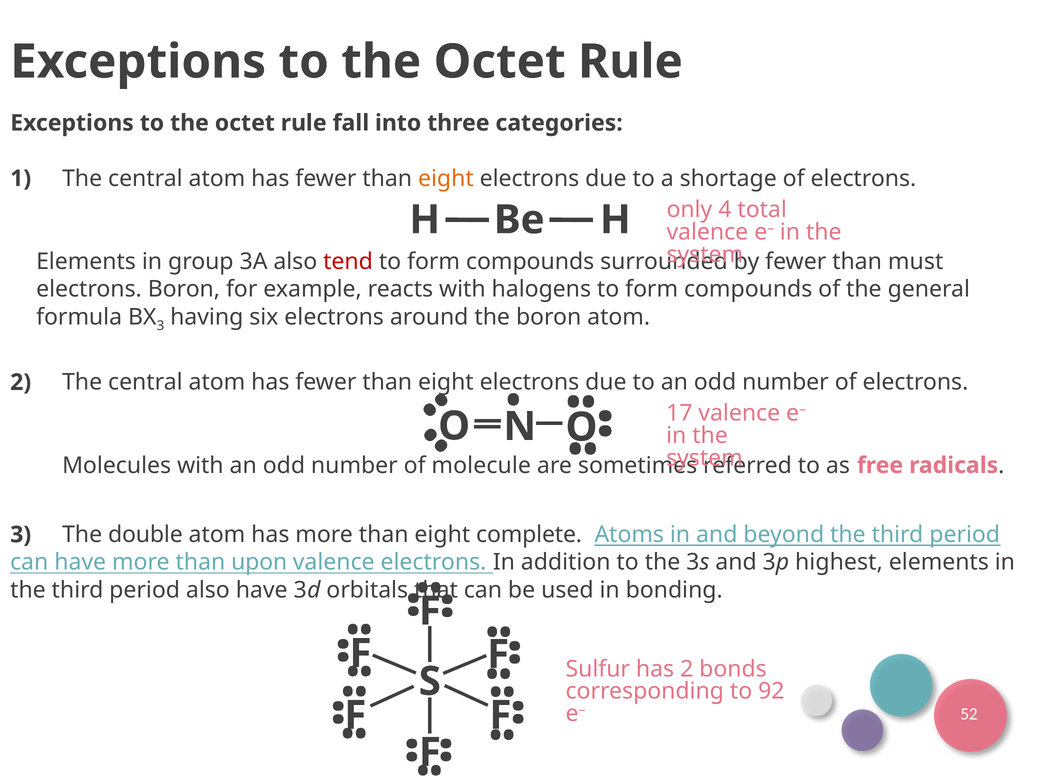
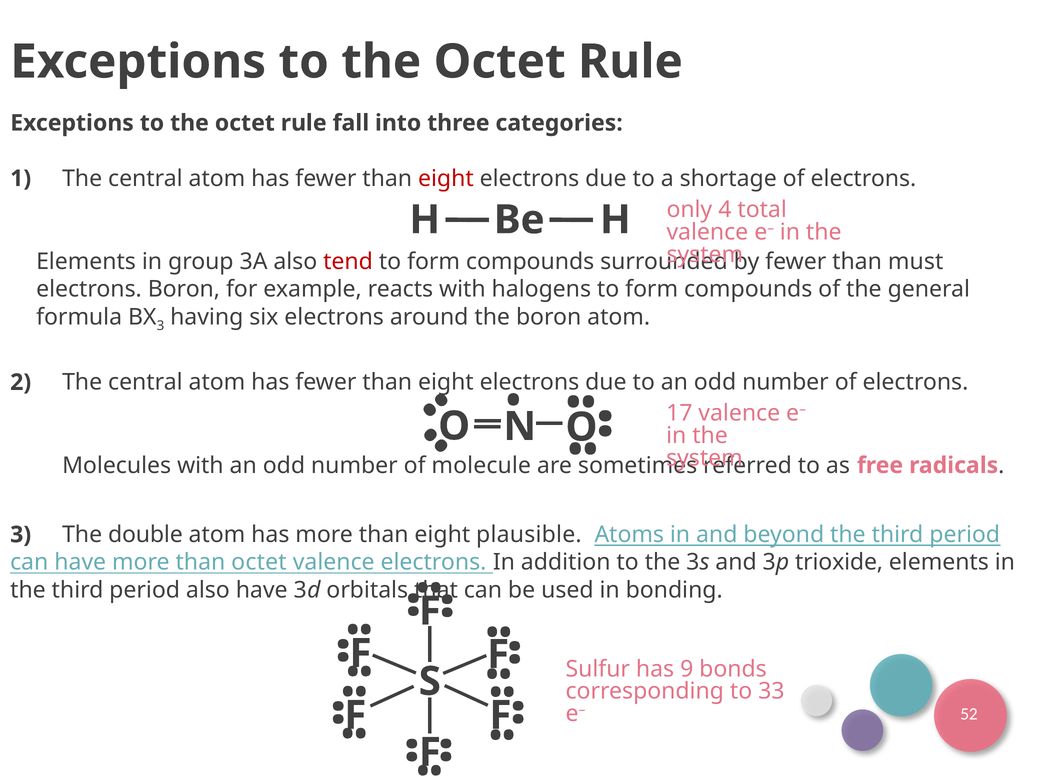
eight colour: orange -> red (446, 178)
complete: complete -> plausible (529, 535)
than upon: upon -> octet (259, 562)
highest: highest -> trioxide (839, 562)
has 2: 2 -> 9 (687, 669)
92: 92 -> 33 (771, 691)
